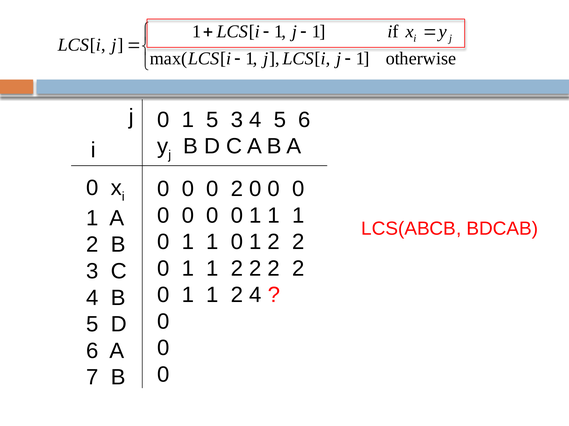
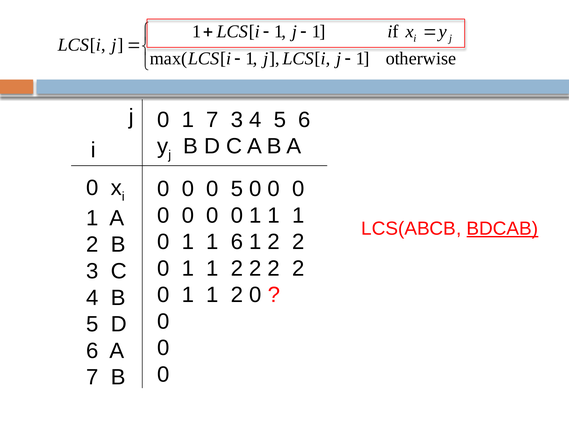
1 5: 5 -> 7 (212, 120)
0 2: 2 -> 5 (237, 189)
BDCAB underline: none -> present (502, 229)
0 1 1 0: 0 -> 6 (237, 242)
1 2 4: 4 -> 0 (255, 295)
